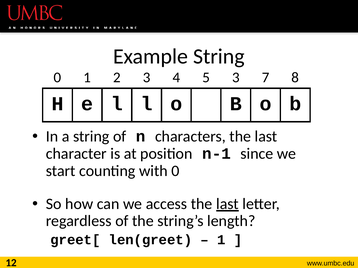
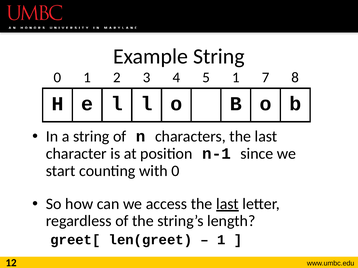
5 3: 3 -> 1 (236, 78)
